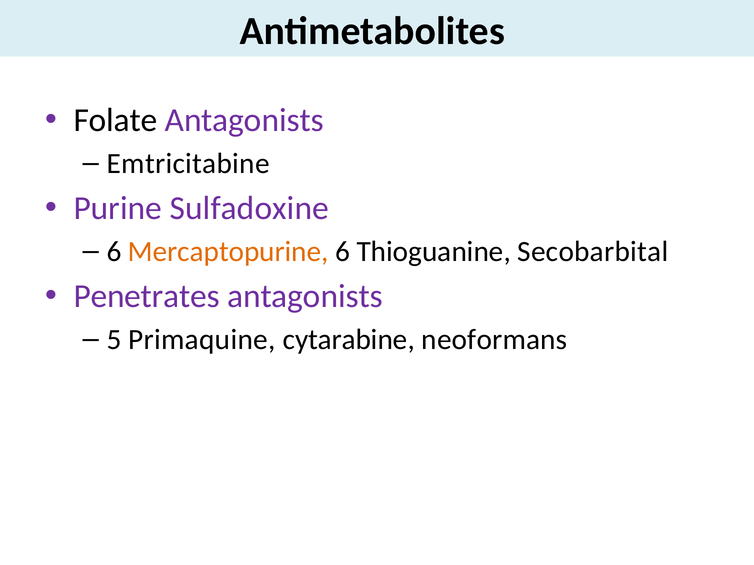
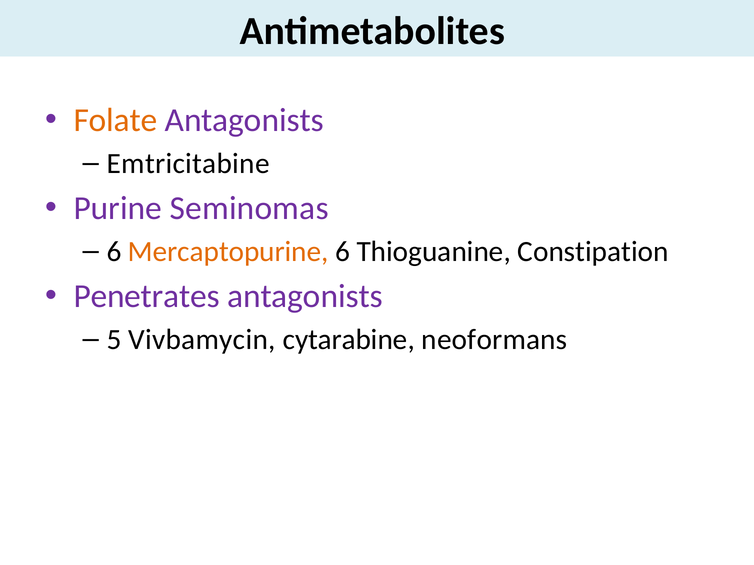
Folate colour: black -> orange (115, 120)
Sulfadoxine: Sulfadoxine -> Seminomas (249, 208)
Secobarbital: Secobarbital -> Constipation (593, 252)
Primaquine: Primaquine -> Vivbamycin (202, 340)
